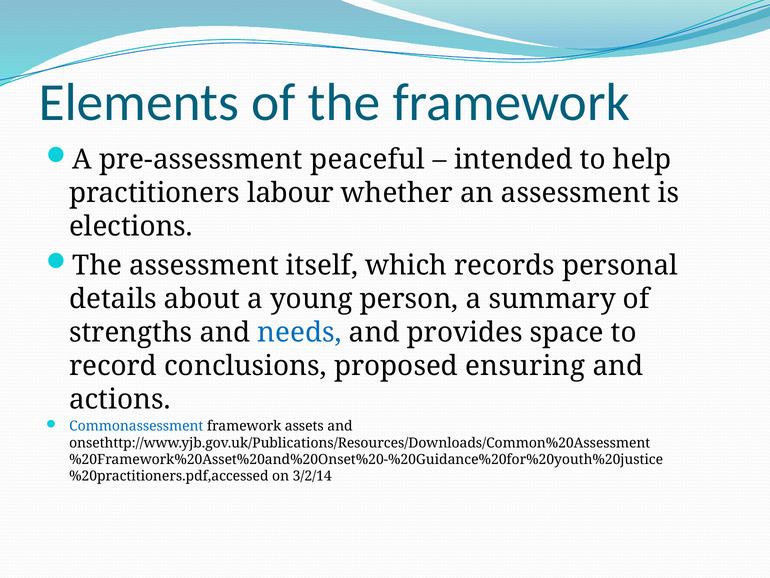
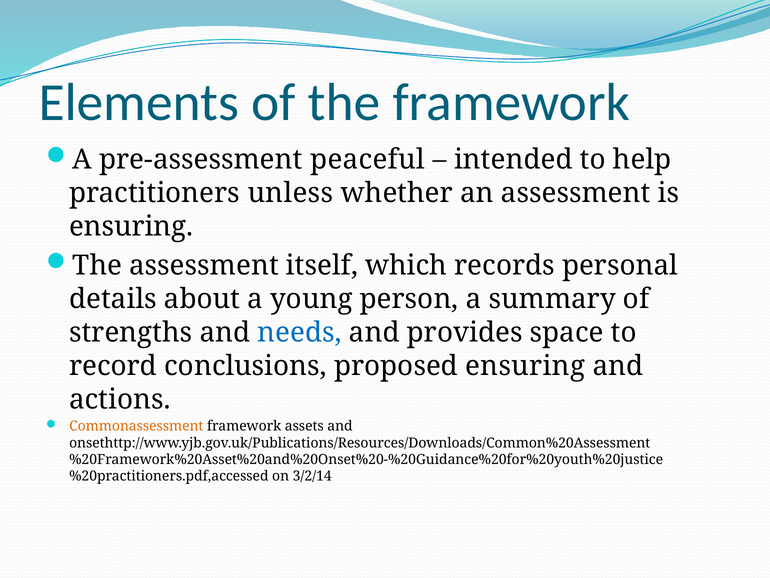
labour: labour -> unless (290, 193)
elections: elections -> ensuring (131, 226)
Commonassessment colour: blue -> orange (136, 426)
